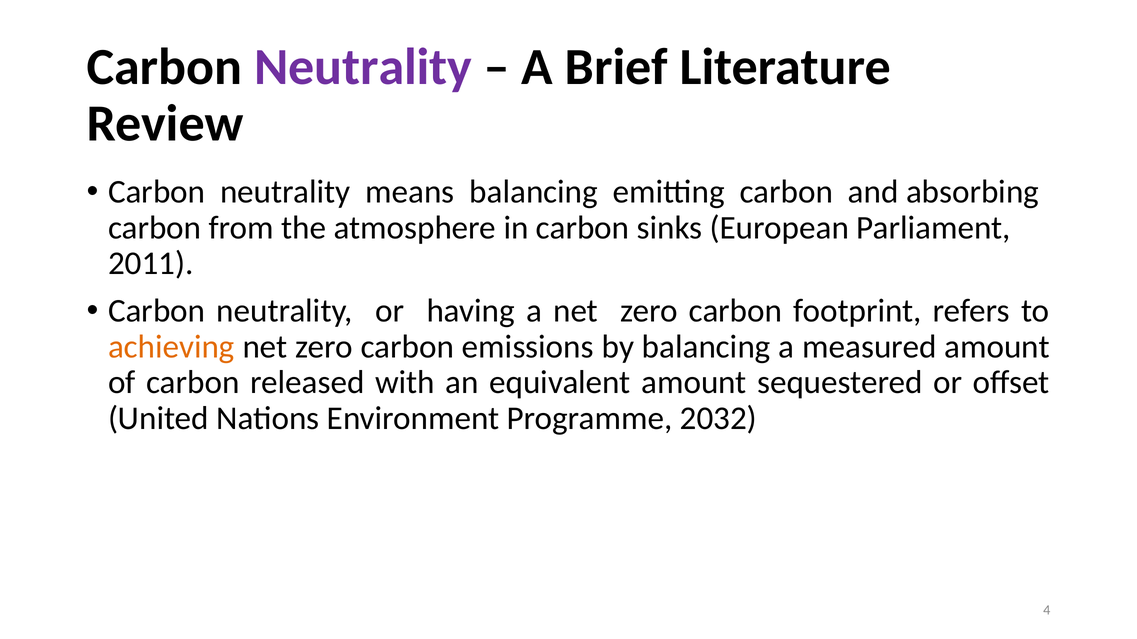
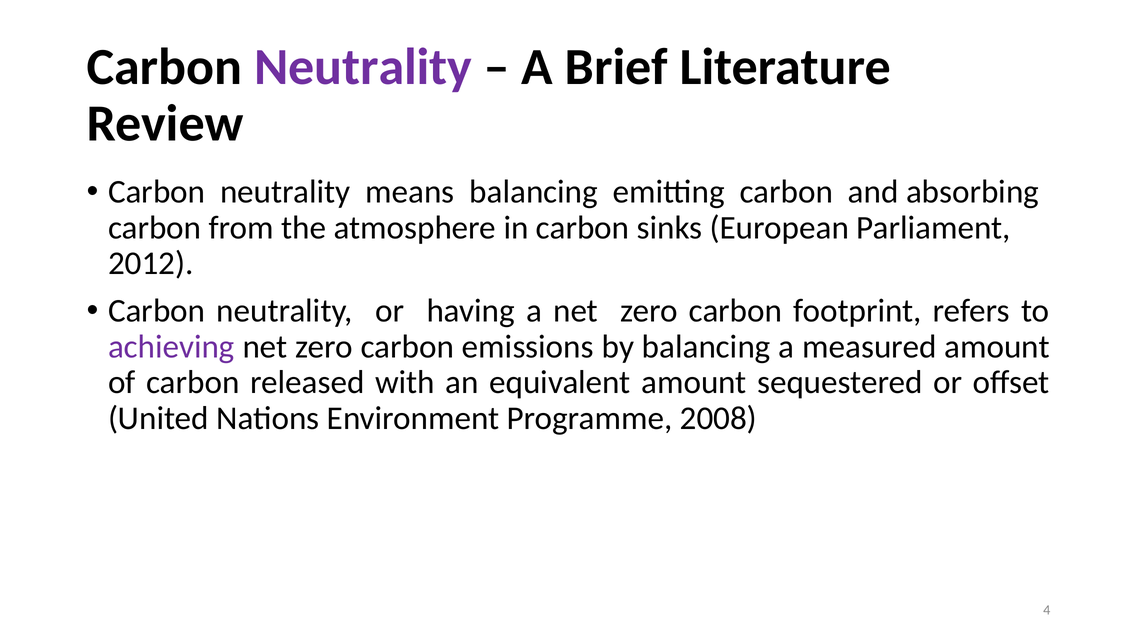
2011: 2011 -> 2012 (151, 264)
achieving colour: orange -> purple (171, 347)
2032: 2032 -> 2008 (718, 419)
